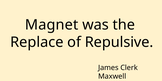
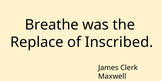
Magnet: Magnet -> Breathe (52, 25)
Repulsive: Repulsive -> Inscribed (119, 42)
